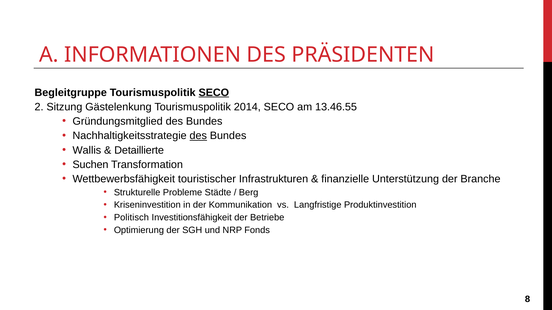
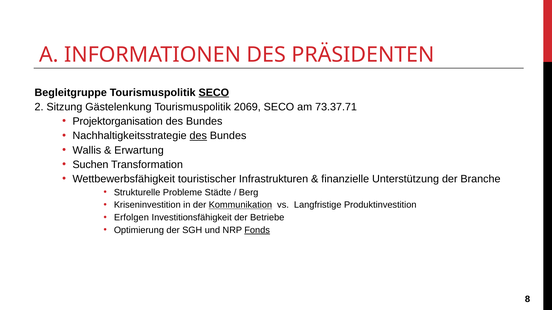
2014: 2014 -> 2069 (247, 107)
13.46.55: 13.46.55 -> 73.37.71 (336, 107)
Gründungsmitglied: Gründungsmitglied -> Projektorganisation (118, 122)
Detaillierte: Detaillierte -> Erwartung (139, 150)
Kommunikation underline: none -> present (240, 205)
Politisch: Politisch -> Erfolgen (131, 218)
Fonds underline: none -> present (257, 230)
